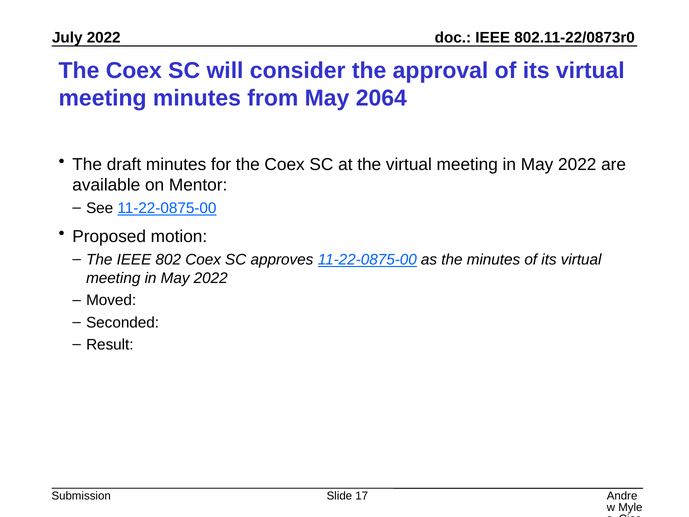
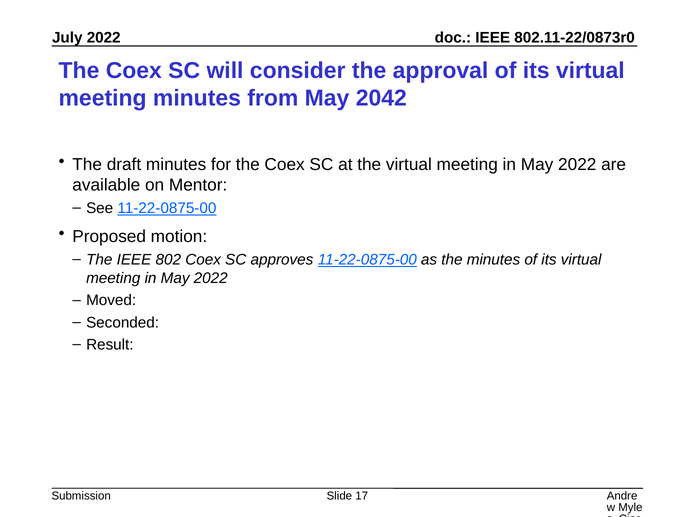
2064: 2064 -> 2042 (381, 98)
